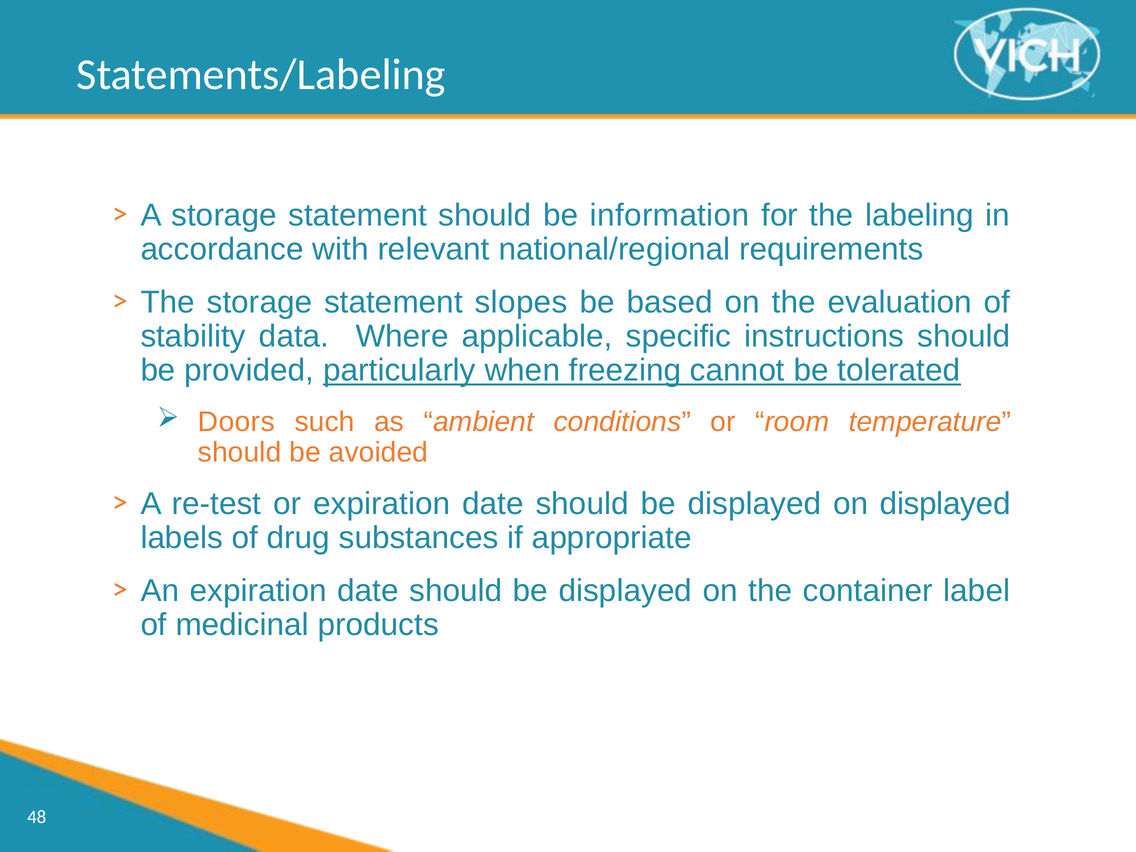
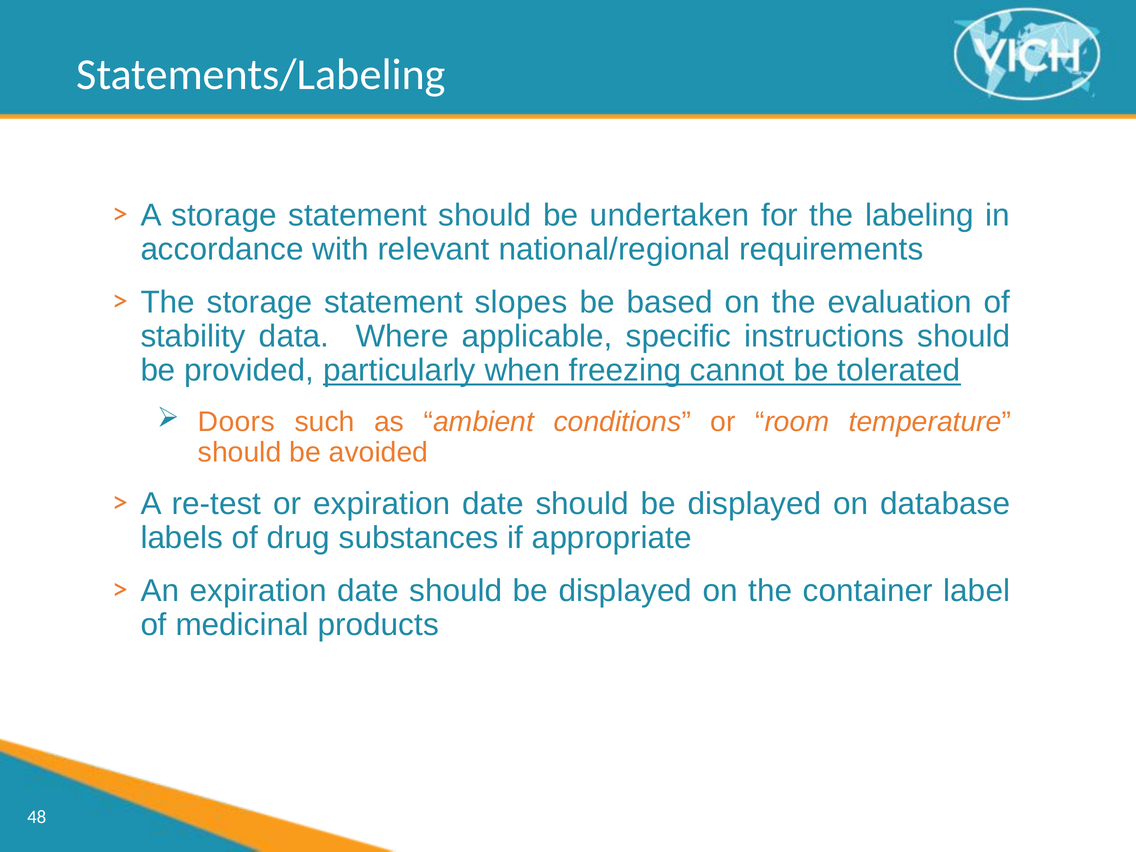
information: information -> undertaken (670, 215)
on displayed: displayed -> database (945, 504)
